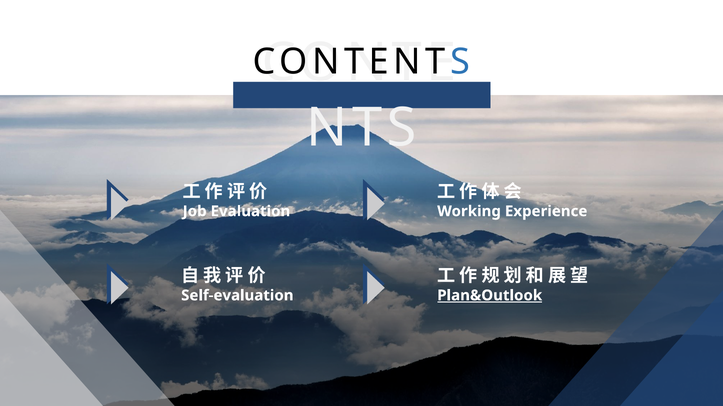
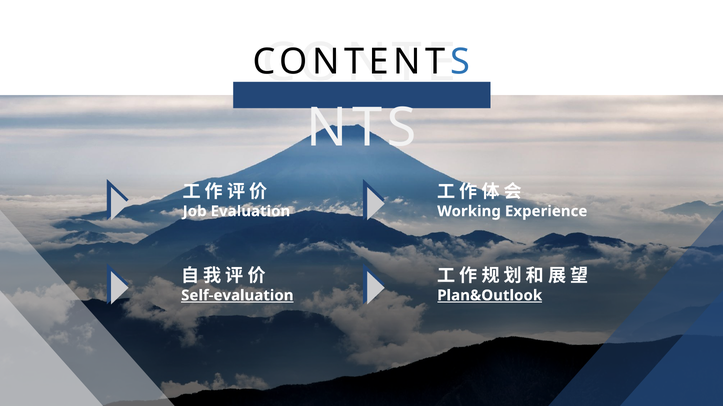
Self-evaluation underline: none -> present (237, 296)
